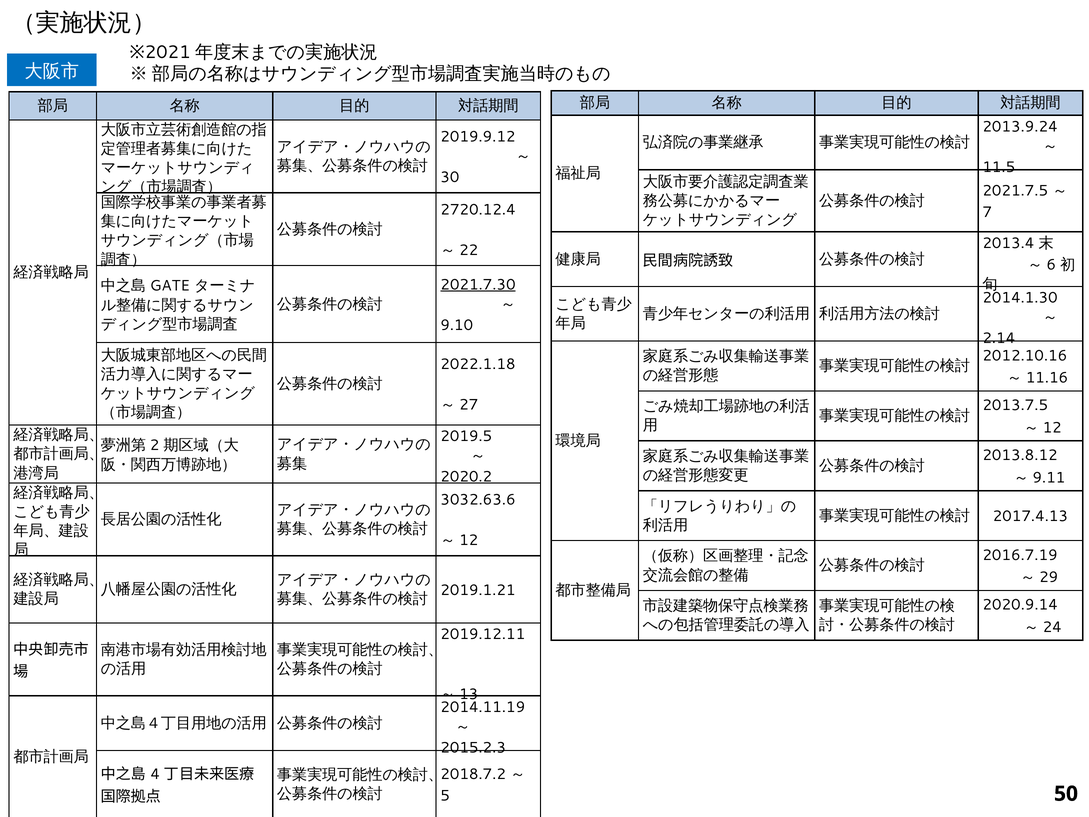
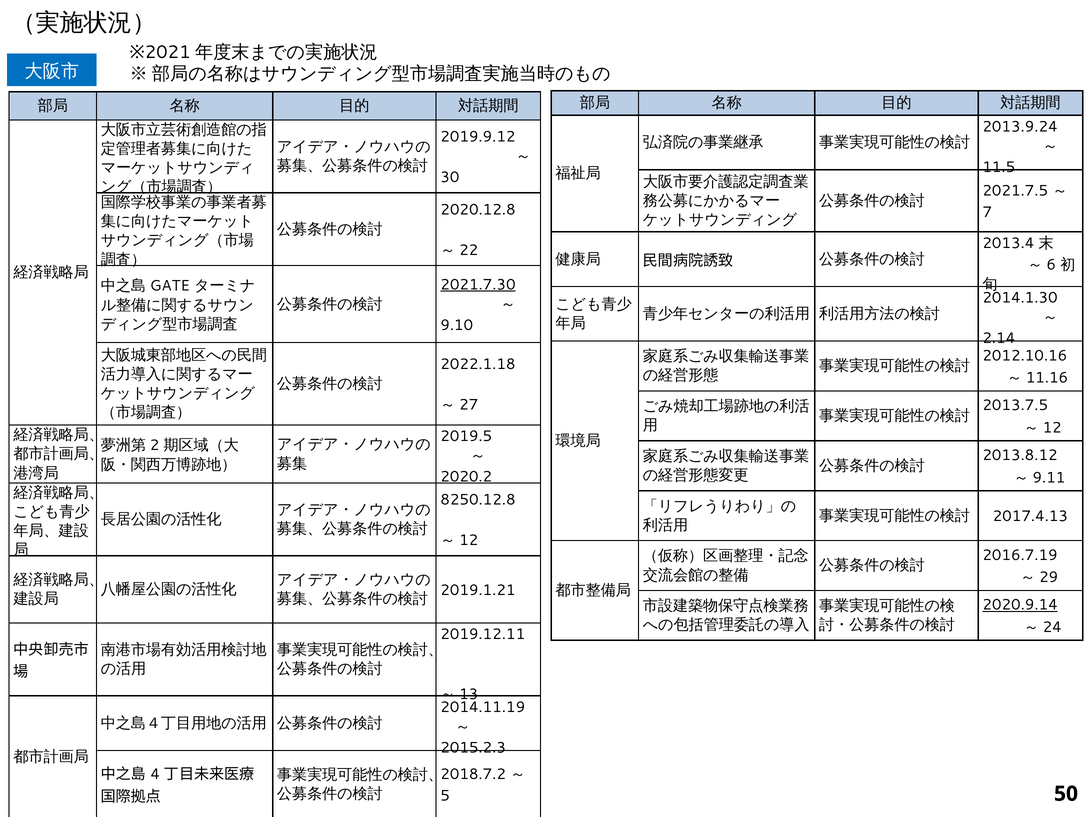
2720.12.4: 2720.12.4 -> 2020.12.8 (478, 210)
3032.63.6: 3032.63.6 -> 8250.12.8 (478, 500)
2020.9.14 underline: none -> present (1020, 605)
